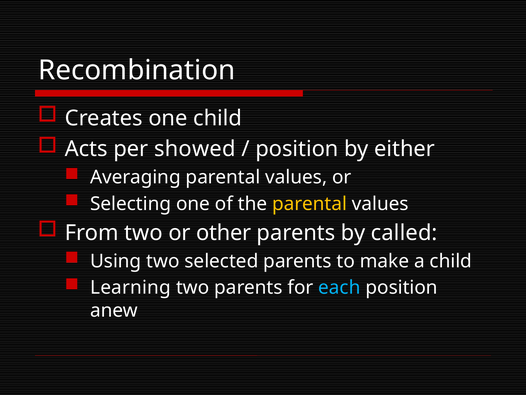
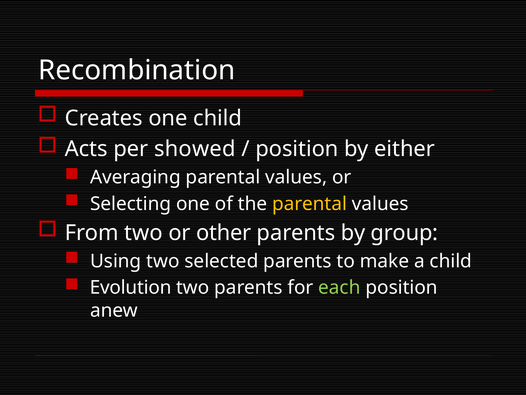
called: called -> group (404, 233)
Learning: Learning -> Evolution (131, 287)
each colour: light blue -> light green (339, 287)
